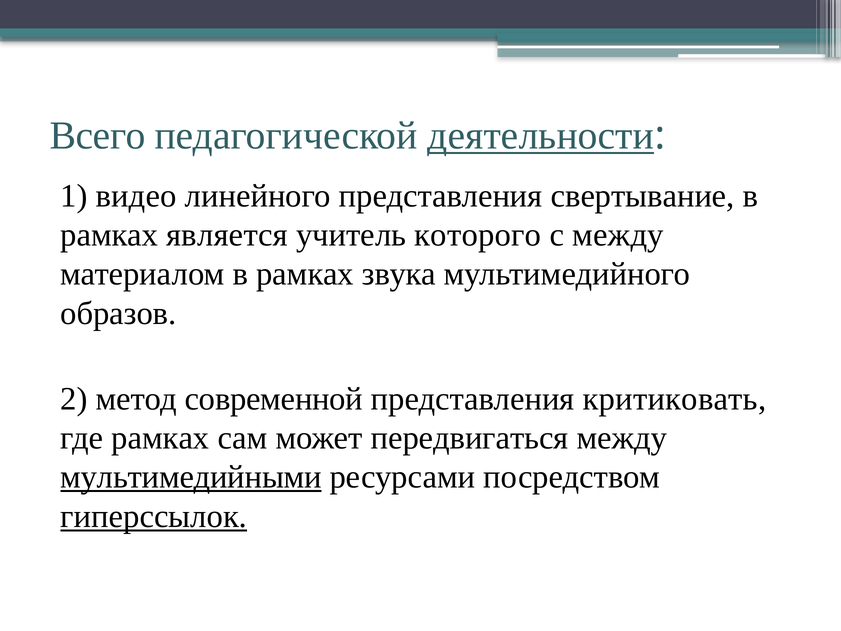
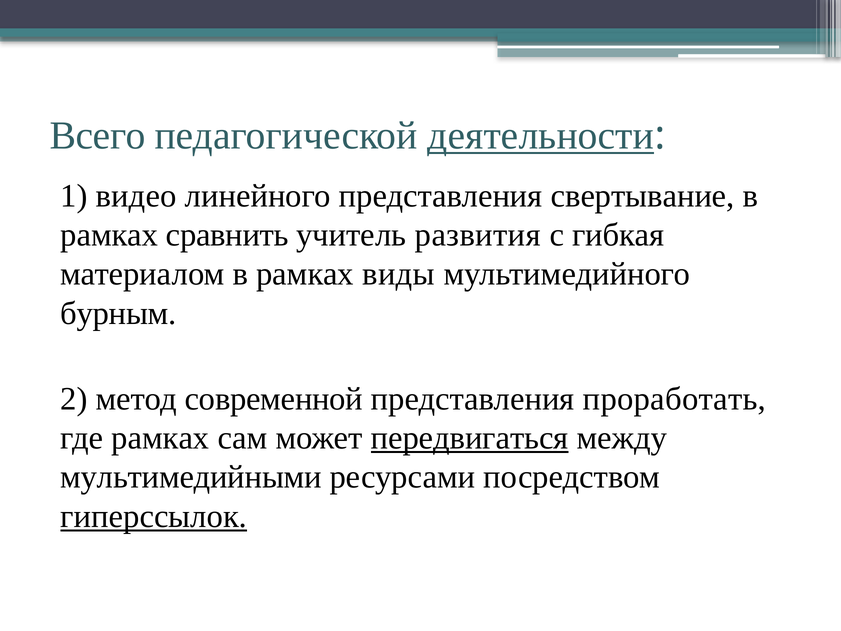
является: является -> сравнить (227, 235)
которого: которого -> развития (478, 235)
с между: между -> гибкая (618, 235)
звука: звука -> виды (399, 274)
образов: образов -> бурным (118, 313)
критиковать: критиковать -> проработать (674, 399)
передвигаться underline: none -> present (470, 438)
мультимедийными underline: present -> none (191, 477)
